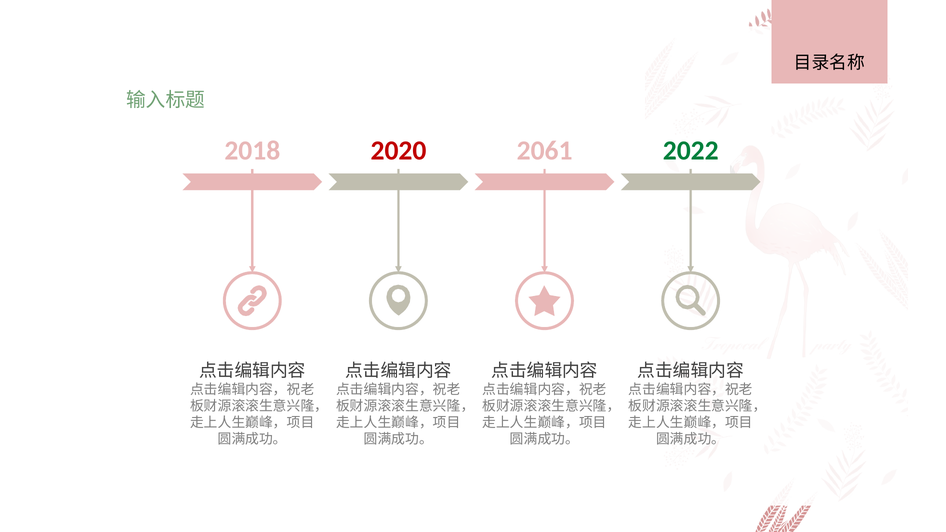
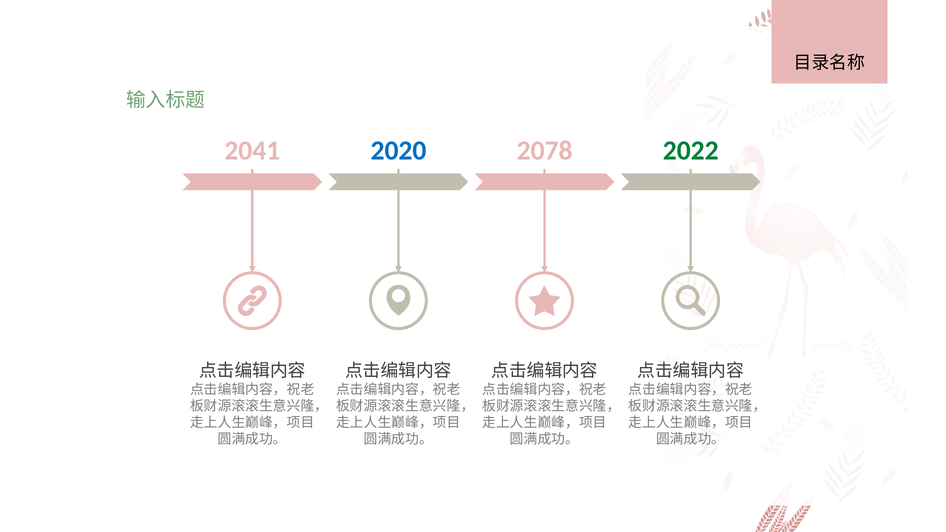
2018: 2018 -> 2041 (252, 151)
2020 colour: red -> blue (398, 151)
2061: 2061 -> 2078 (545, 151)
